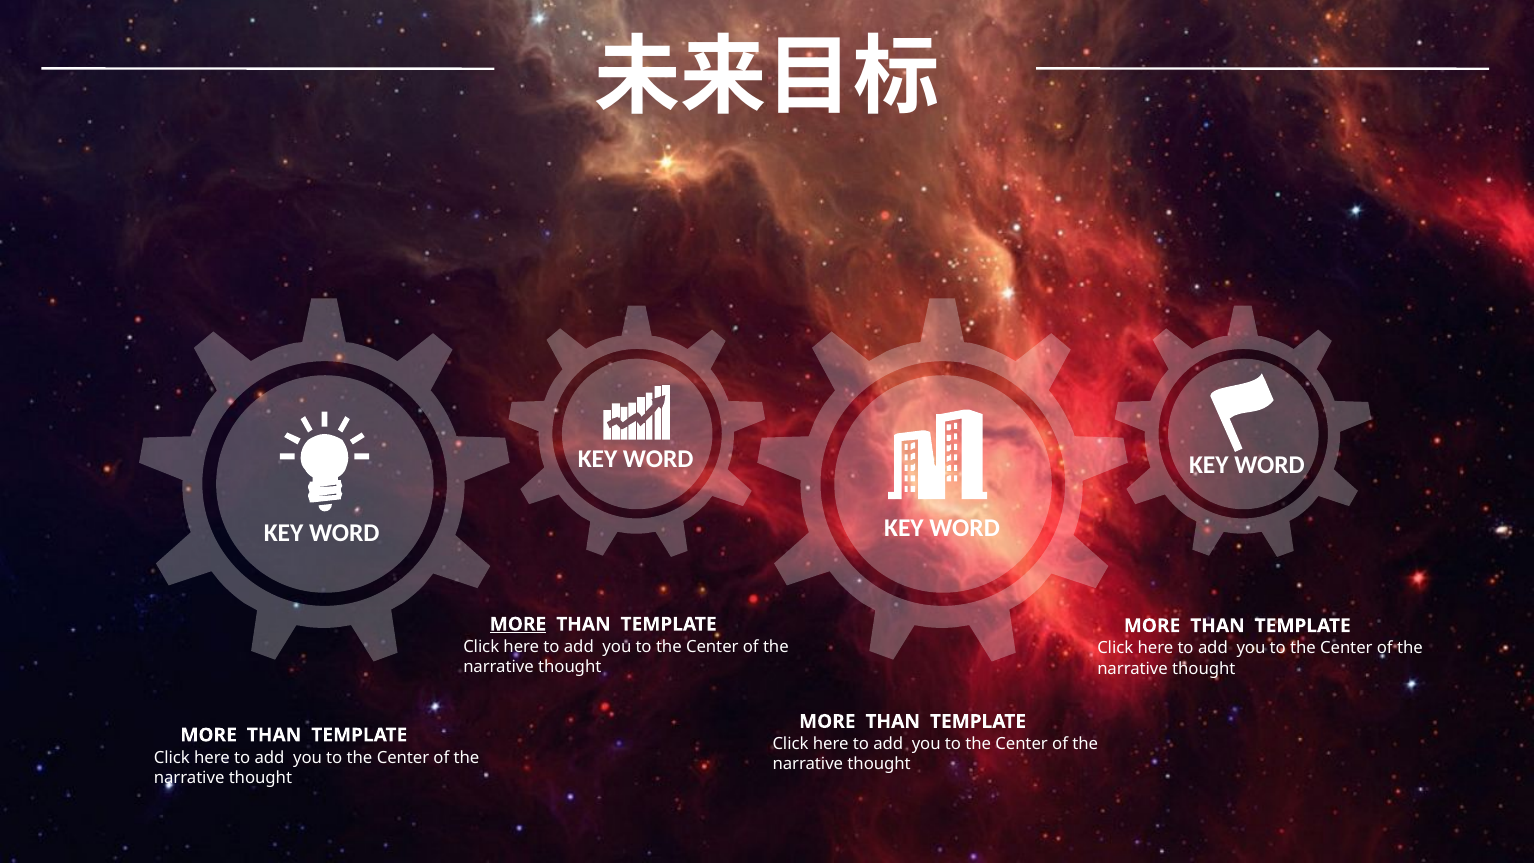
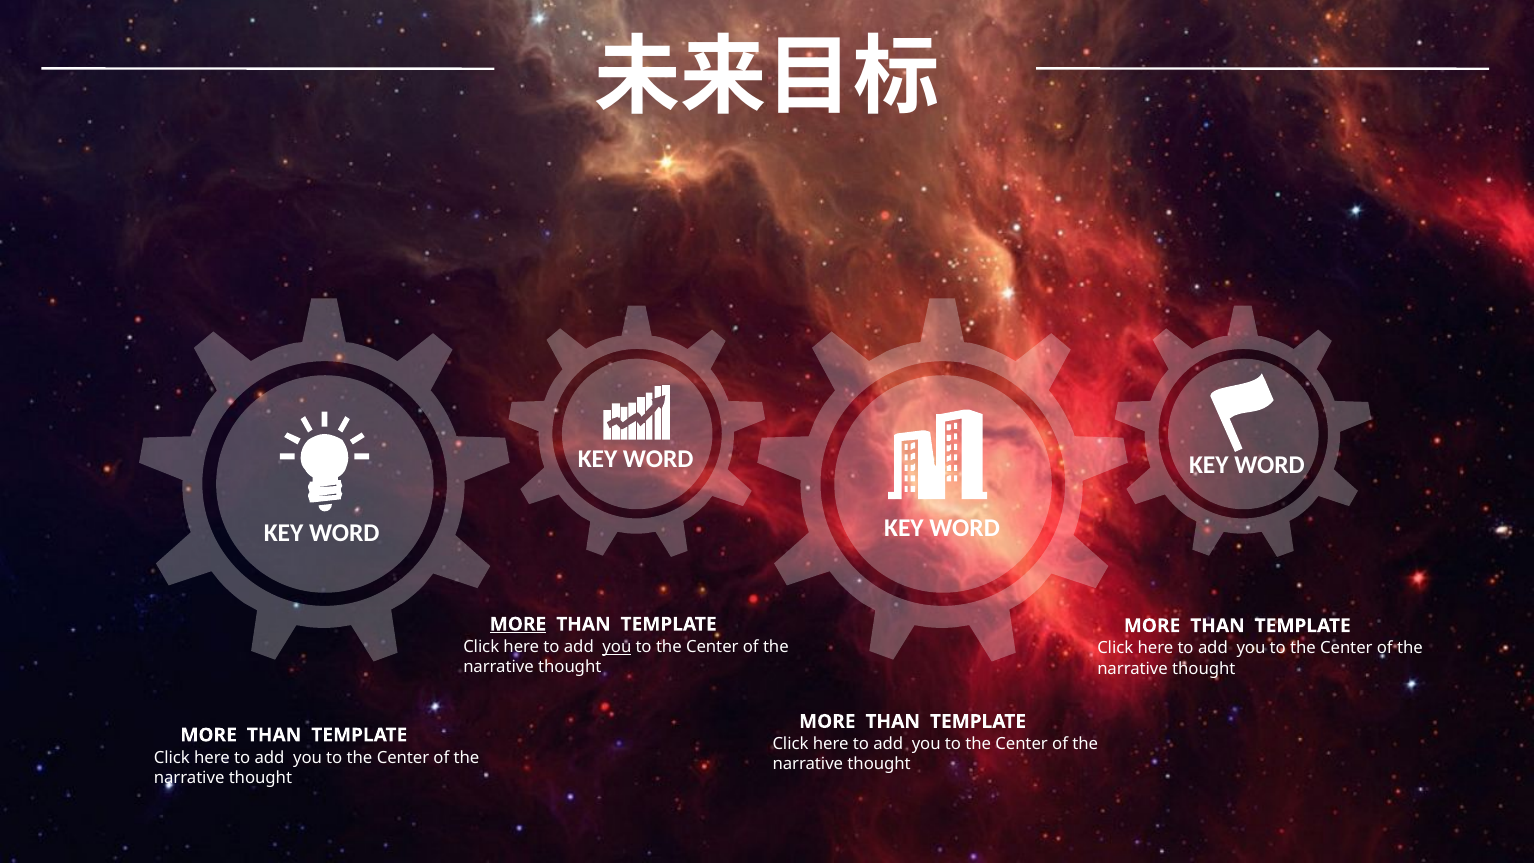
you underline: none -> present (617, 647)
